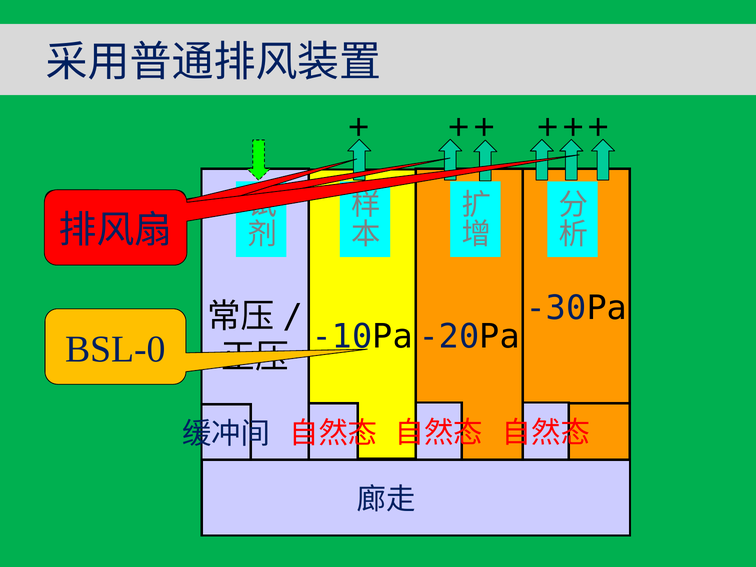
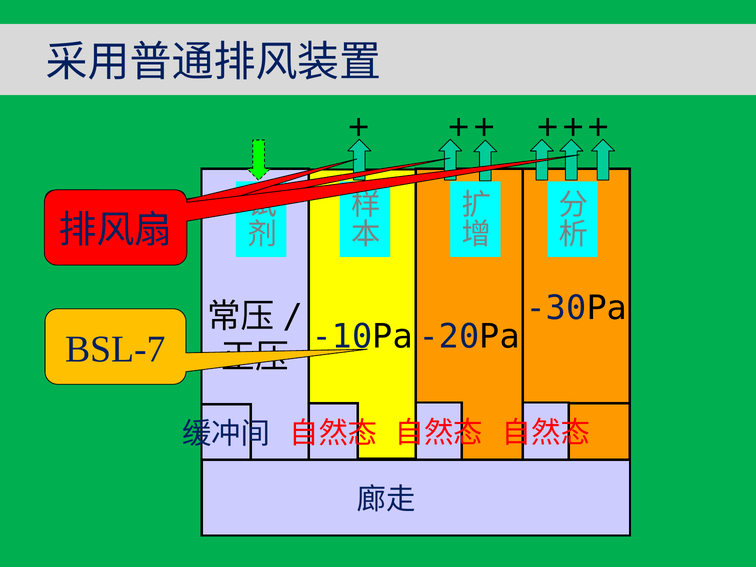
BSL-0: BSL-0 -> BSL-7 (115, 349)
